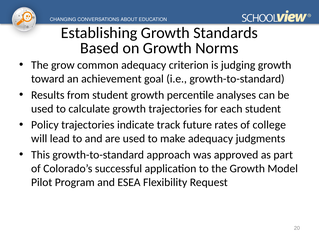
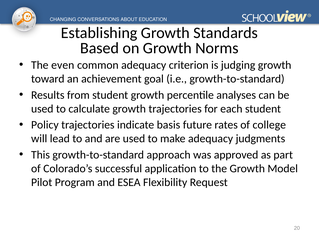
grow: grow -> even (63, 65)
track: track -> basis (168, 125)
